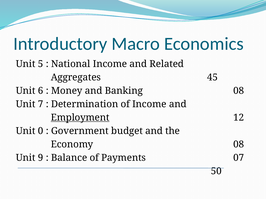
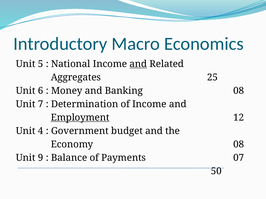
and underline: none -> present (138, 64)
45: 45 -> 25 (213, 77)
0: 0 -> 4 (41, 131)
